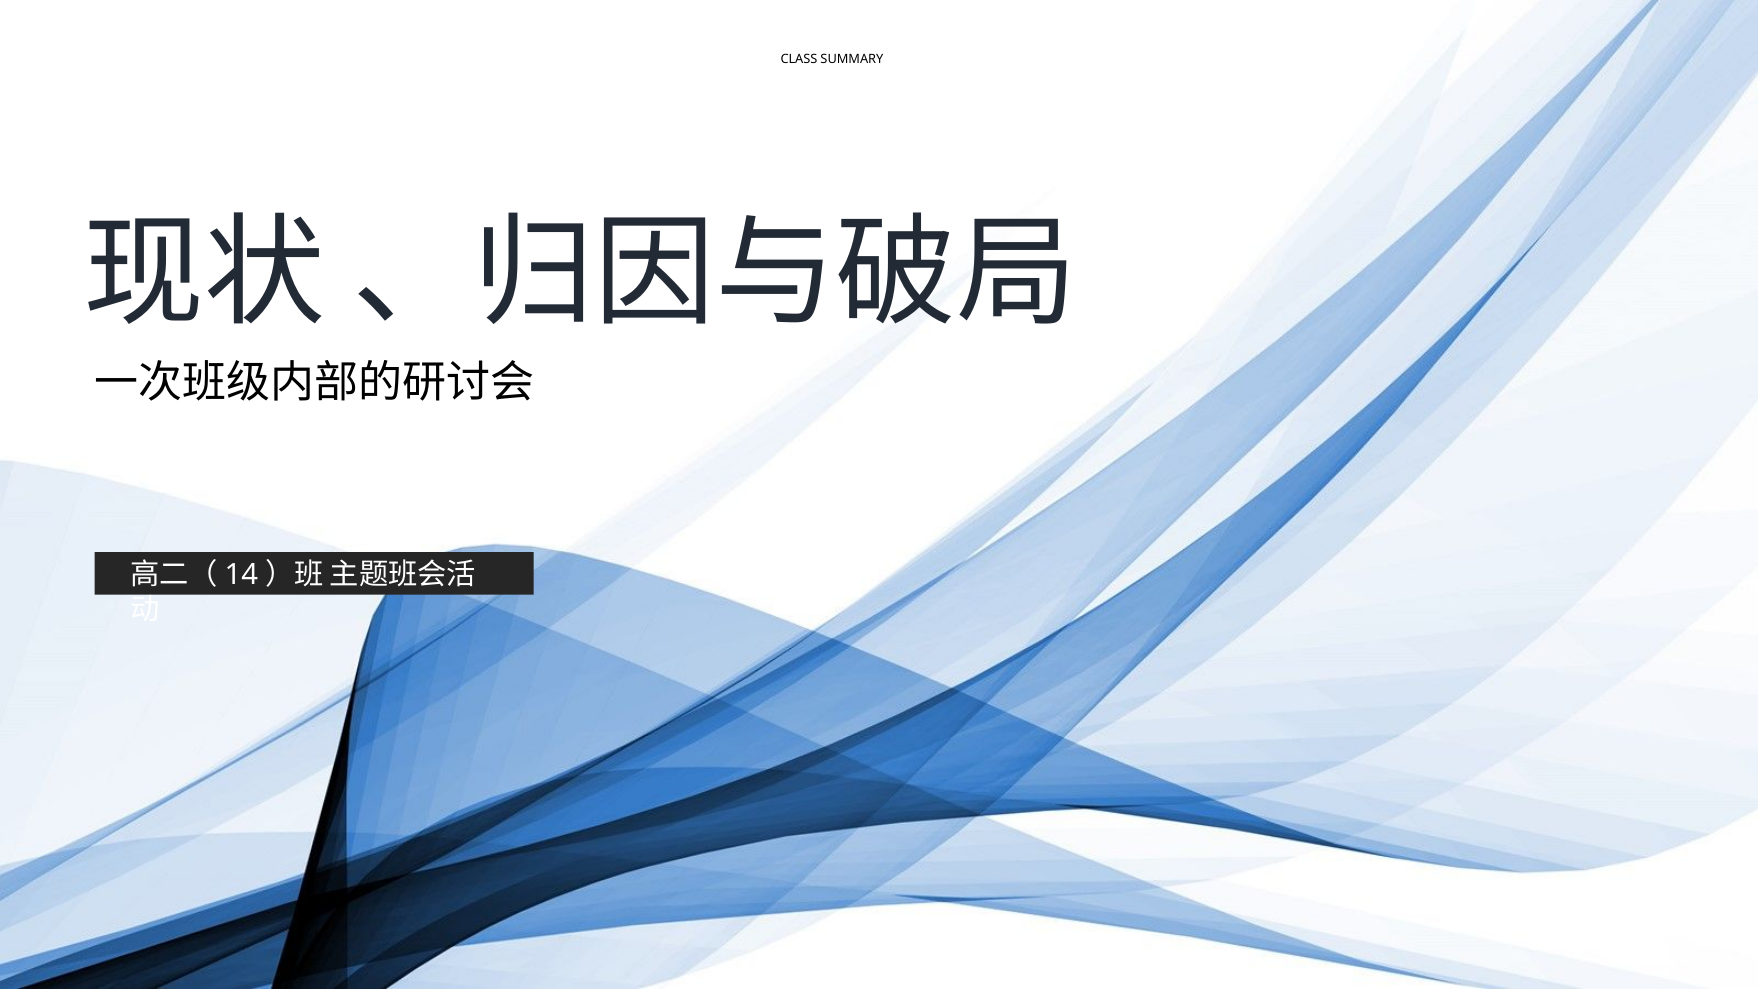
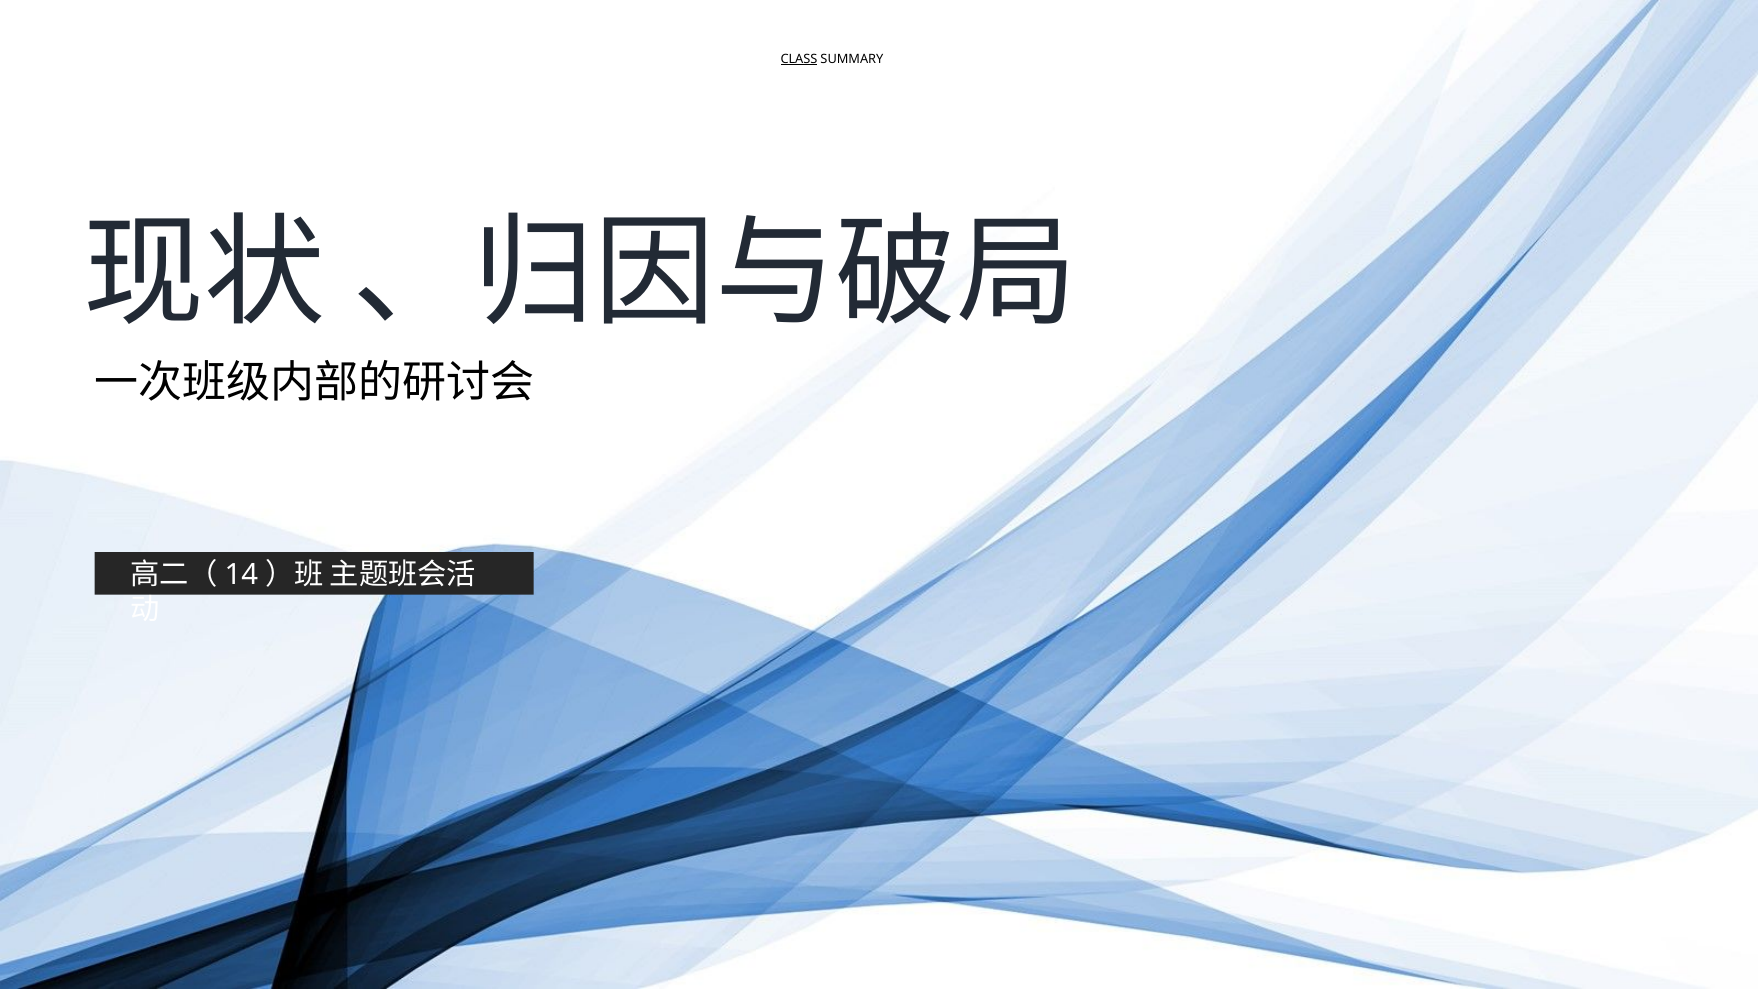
CLASS underline: none -> present (799, 59)
